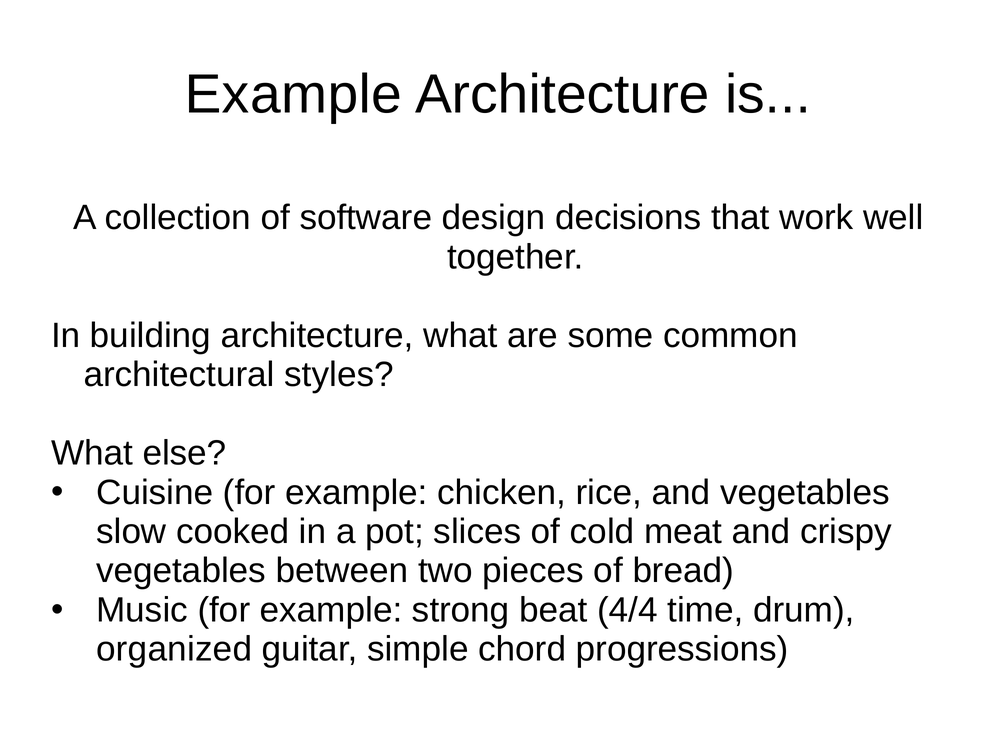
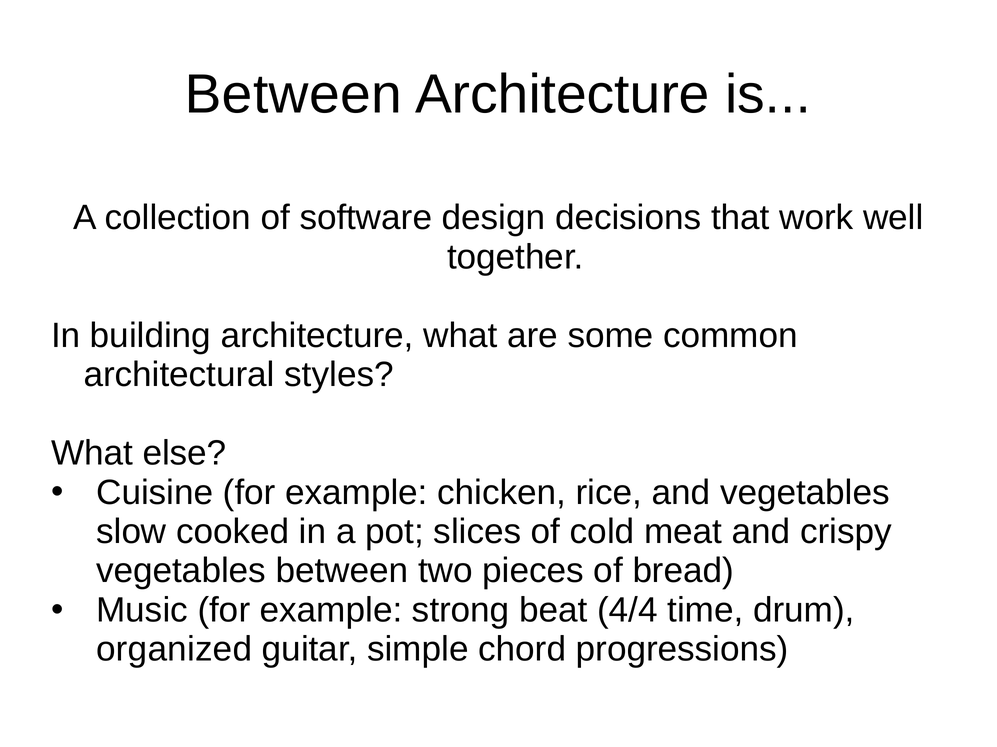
Example: Example -> Between (293, 94)
